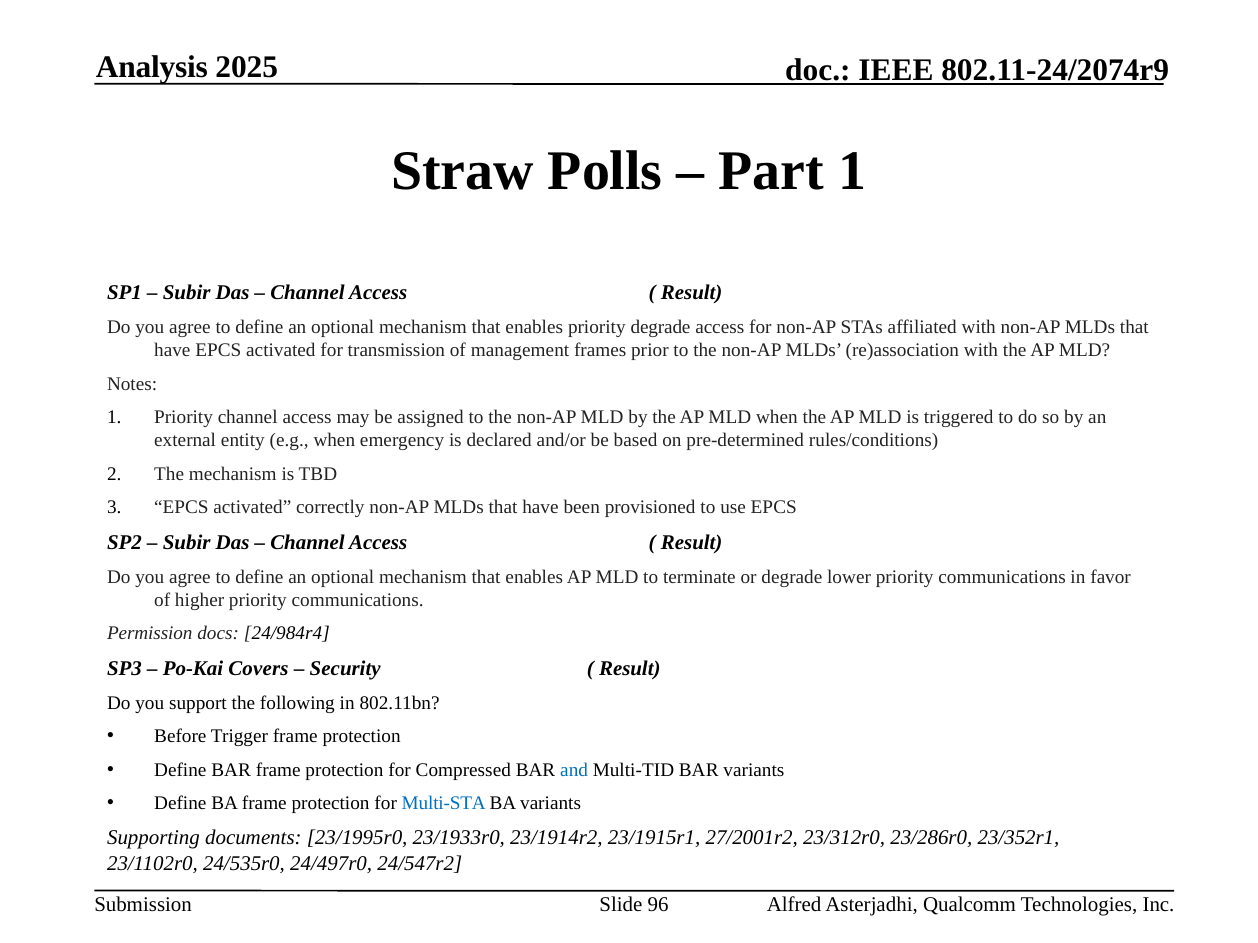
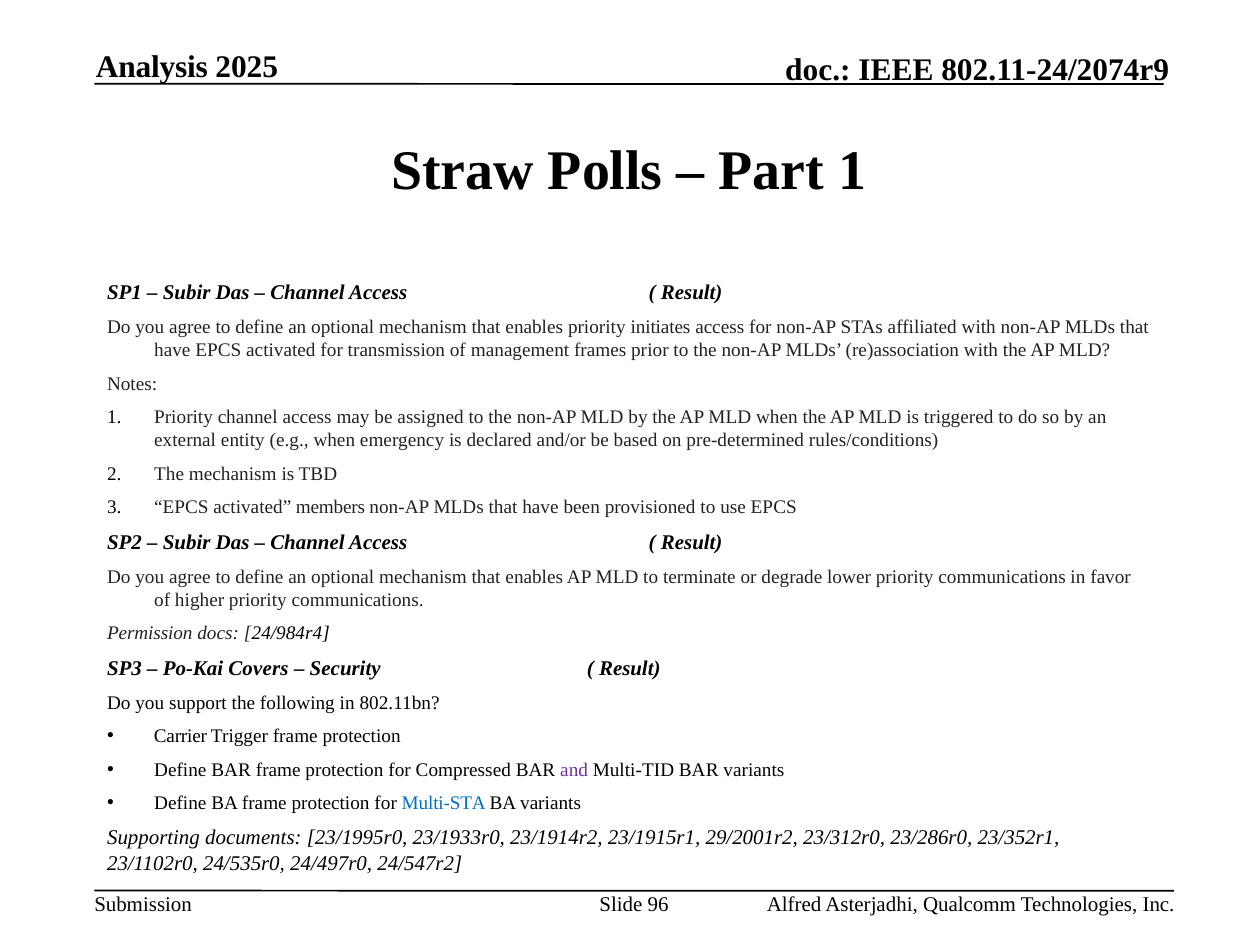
priority degrade: degrade -> initiates (661, 327)
correctly: correctly -> members (330, 508)
Before: Before -> Carrier (180, 737)
and colour: blue -> purple (574, 770)
27/2001r2: 27/2001r2 -> 29/2001r2 (752, 839)
